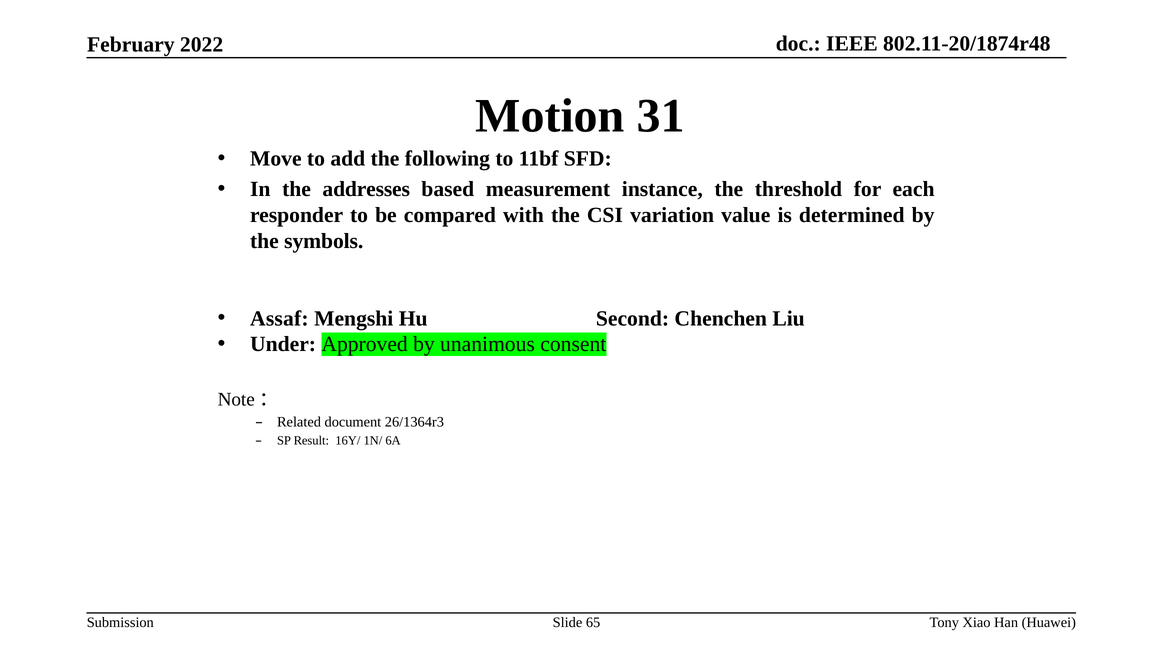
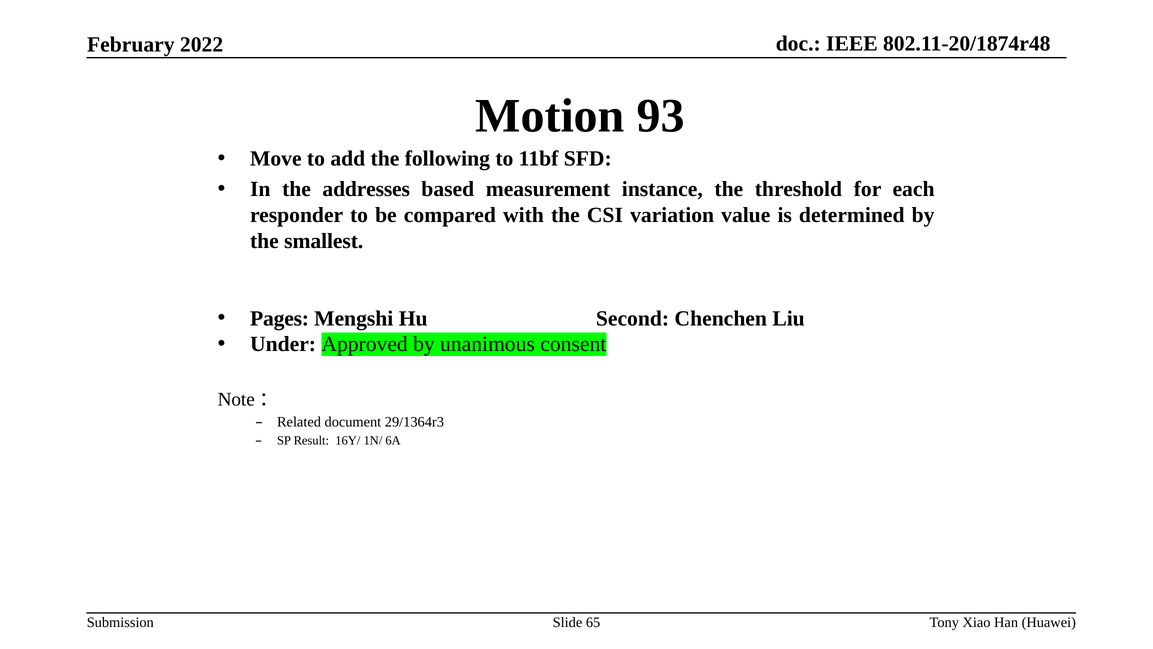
31: 31 -> 93 (661, 116)
symbols: symbols -> smallest (324, 241)
Assaf: Assaf -> Pages (280, 318)
26/1364r3: 26/1364r3 -> 29/1364r3 (414, 422)
